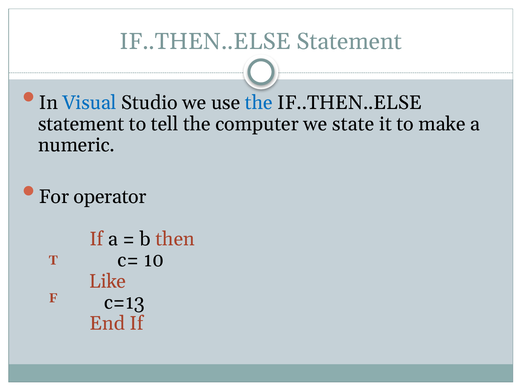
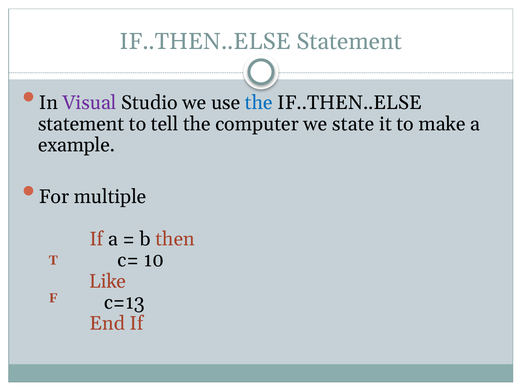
Visual colour: blue -> purple (90, 103)
numeric: numeric -> example (77, 145)
operator: operator -> multiple (110, 197)
